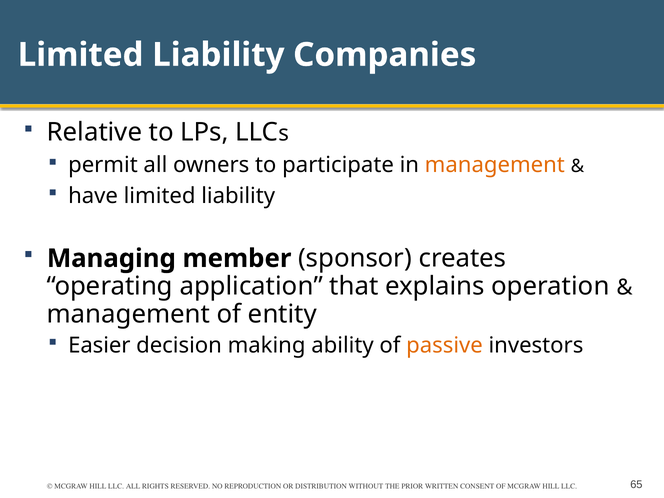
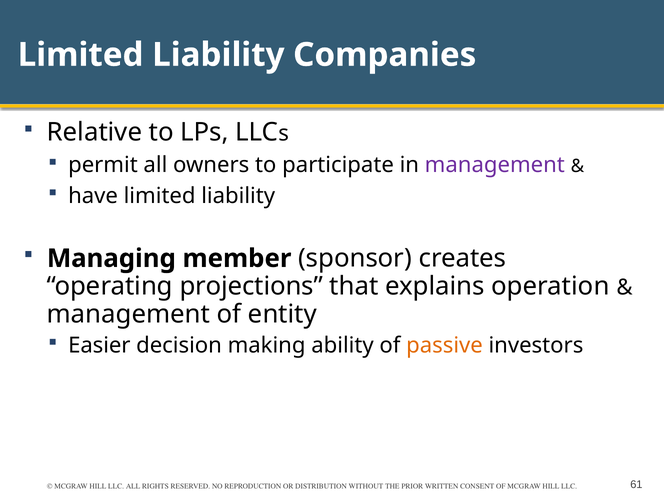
management colour: orange -> purple (495, 165)
application: application -> projections (251, 286)
65: 65 -> 61 (636, 484)
